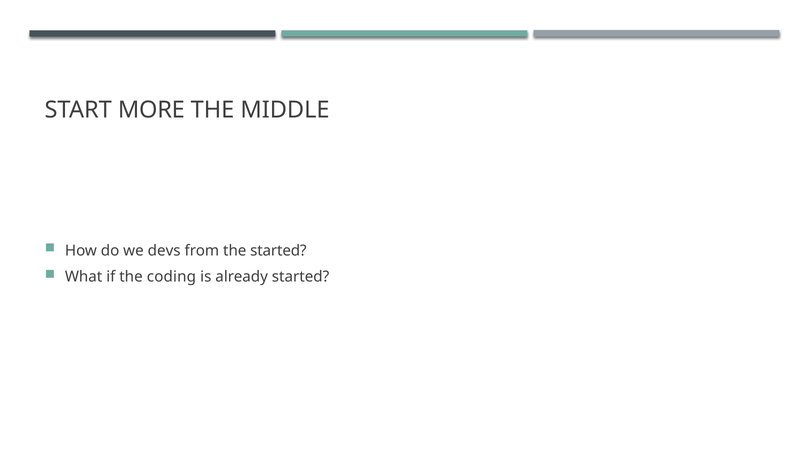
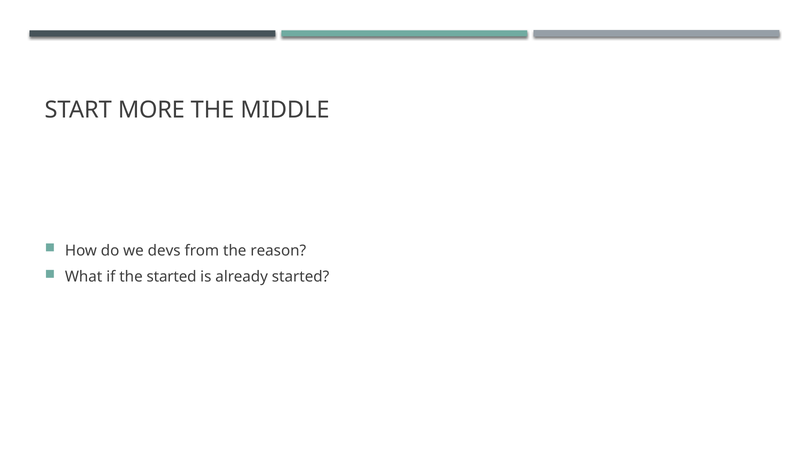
the started: started -> reason (278, 251)
the coding: coding -> started (172, 277)
